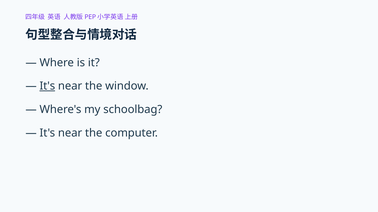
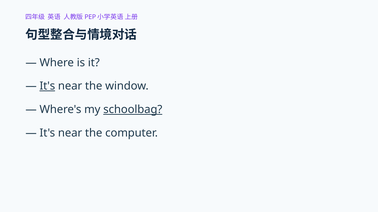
schoolbag underline: none -> present (133, 110)
